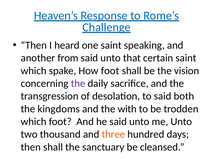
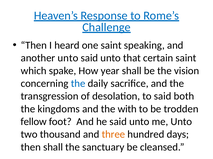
another from: from -> unto (68, 58)
How foot: foot -> year (110, 71)
the colour: purple -> blue (78, 84)
which: which -> fellow (34, 122)
